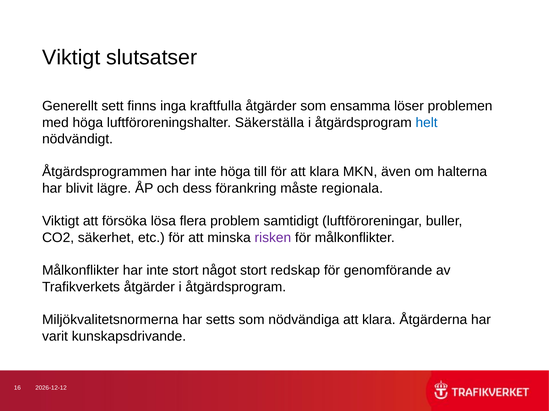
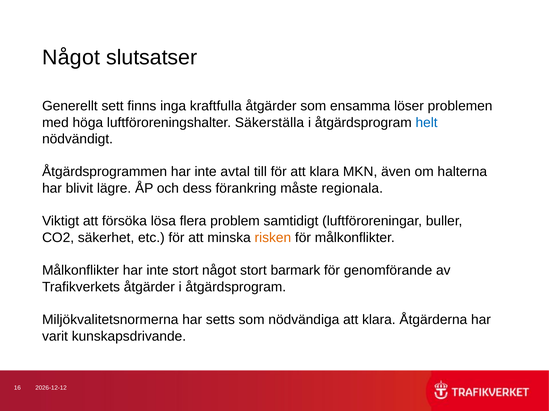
Viktigt: Viktigt -> Något (71, 58)
inte höga: höga -> avtal (235, 172)
risken colour: purple -> orange (273, 238)
redskap: redskap -> barmark (295, 271)
